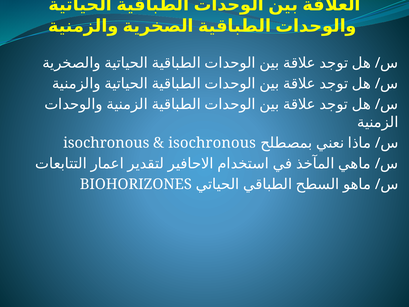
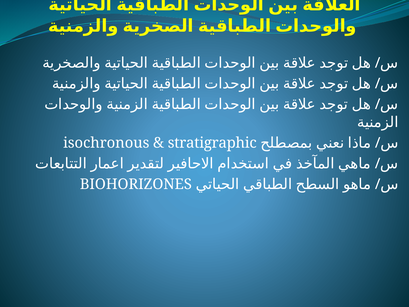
isochronous: isochronous -> stratigraphic (212, 143)
